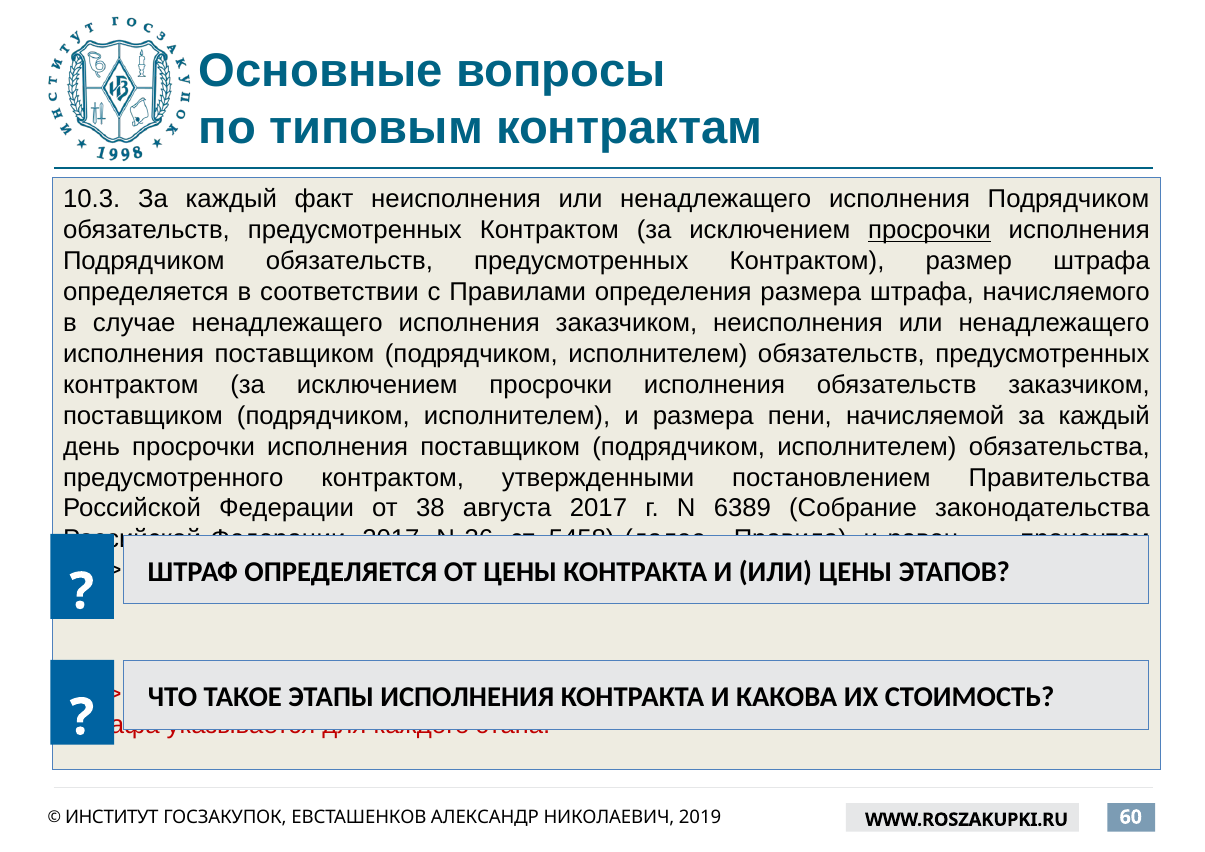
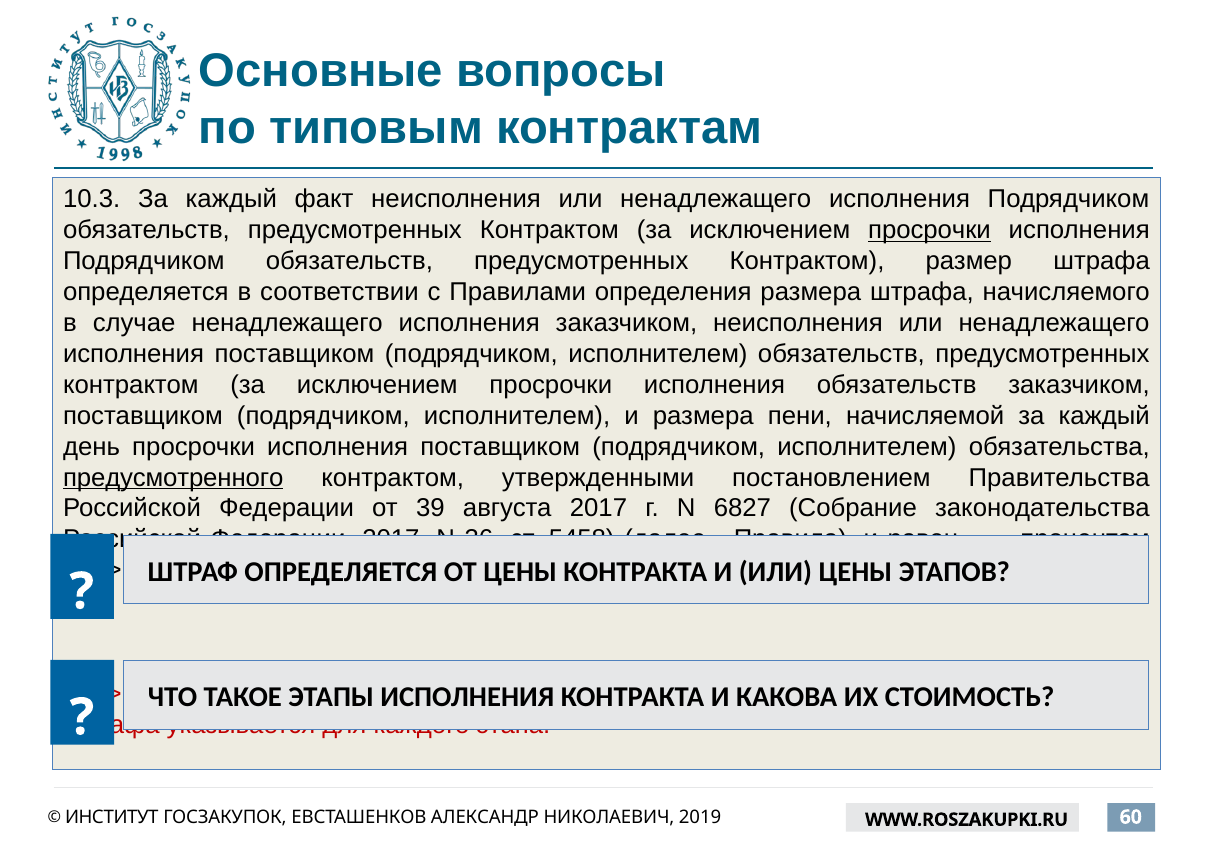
предусмотренного underline: none -> present (173, 478)
38: 38 -> 39 (430, 509)
6389: 6389 -> 6827 (742, 509)
